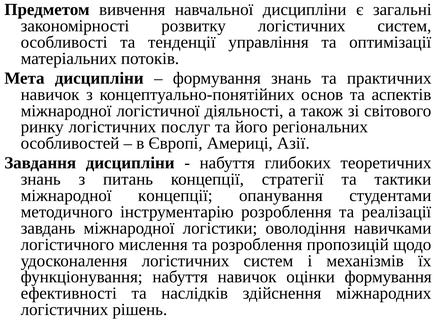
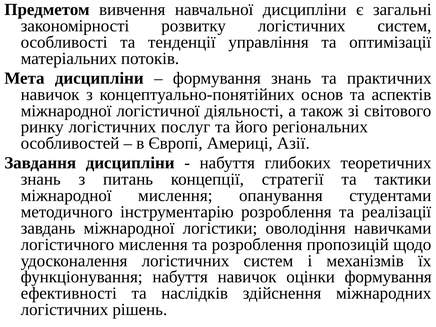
міжнародної концепції: концепції -> мислення (175, 196)
